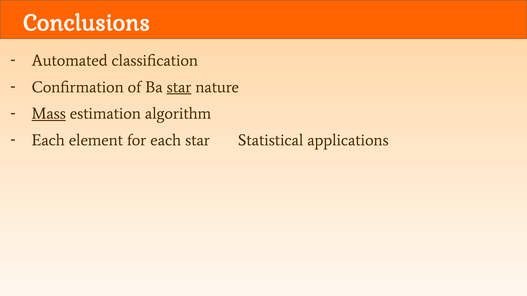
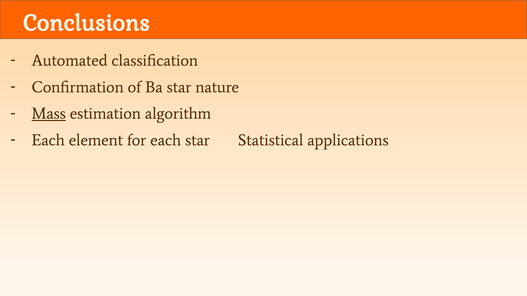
star underline: present -> none (179, 87)
